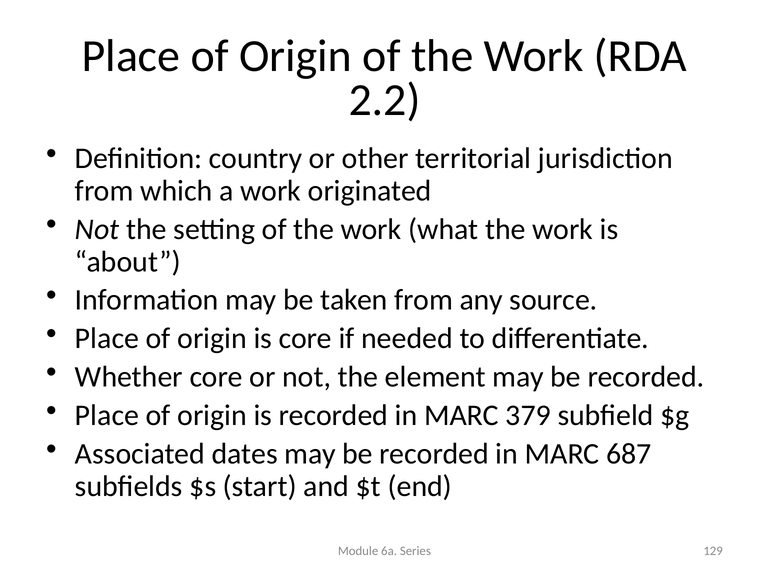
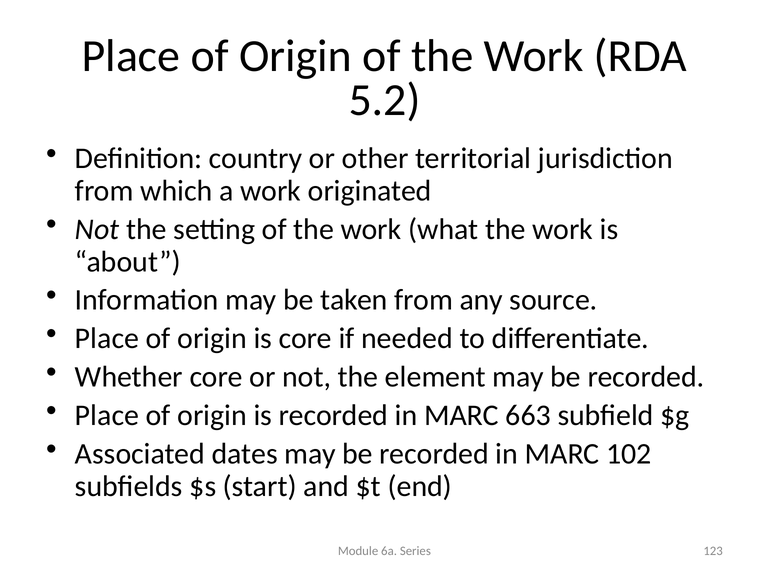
2.2: 2.2 -> 5.2 (384, 100)
379: 379 -> 663 (528, 415)
687: 687 -> 102 (629, 454)
129: 129 -> 123 (713, 551)
